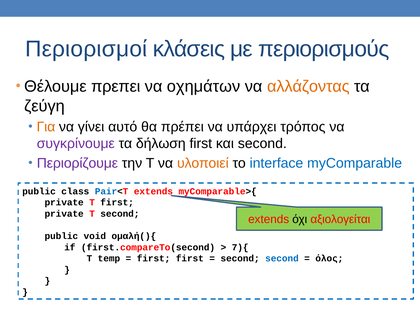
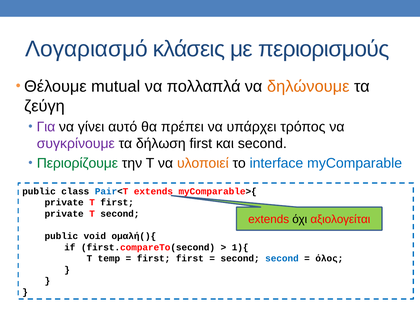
Περιορισμοί: Περιορισμοί -> Λογαριασμό (86, 49)
πρεπει: πρεπει -> mutual (116, 87)
οχημάτων: οχημάτων -> πολλαπλά (204, 87)
αλλάζοντας: αλλάζοντας -> δηλώνουμε (308, 87)
Για colour: orange -> purple (46, 127)
Περιορίζουμε colour: purple -> green (77, 163)
7){: 7){ -> 1){ (240, 247)
